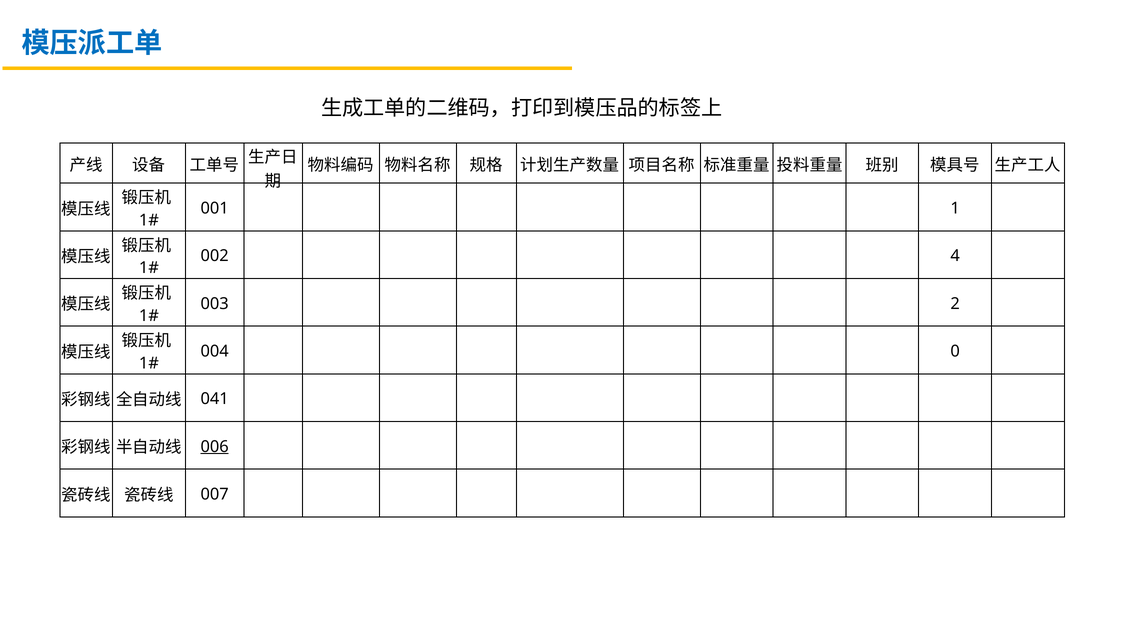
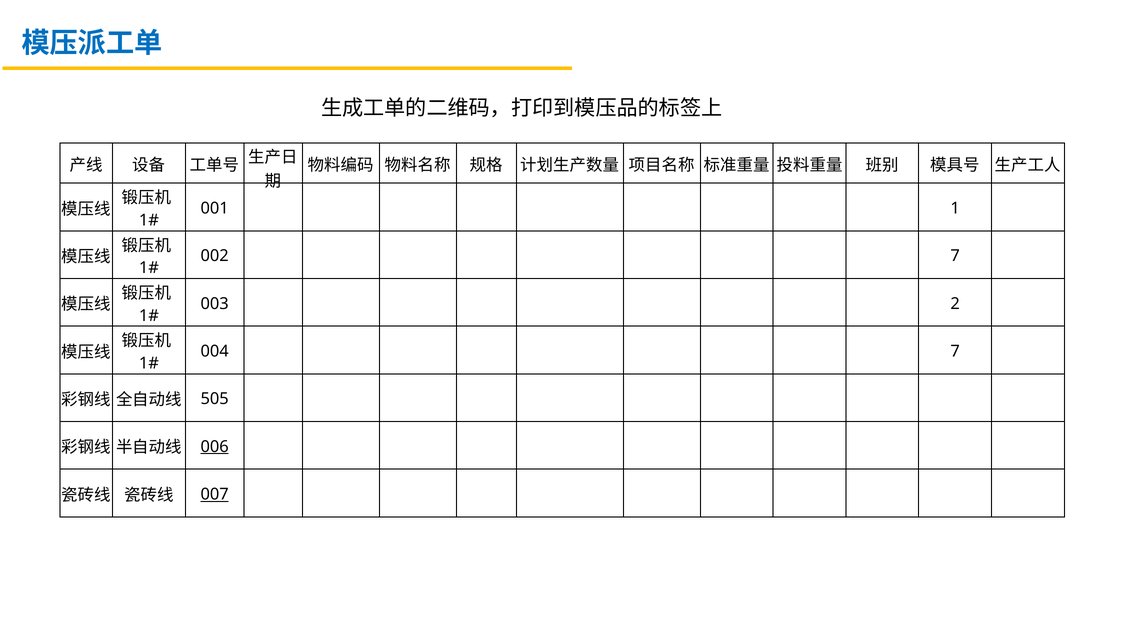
002 4: 4 -> 7 (955, 256)
004 0: 0 -> 7 (955, 351)
041: 041 -> 505 (215, 399)
007 underline: none -> present (215, 494)
